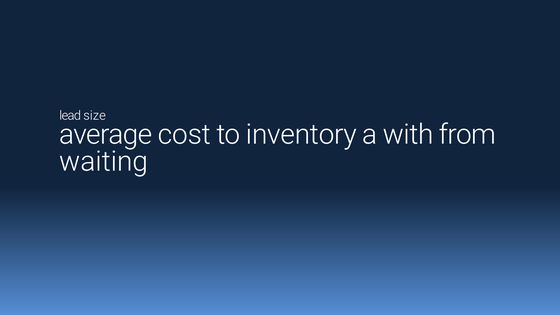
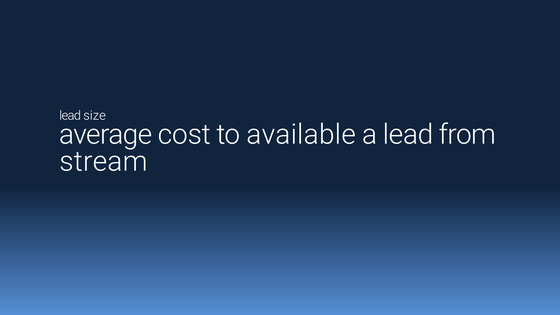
inventory: inventory -> available (301, 135)
a with: with -> lead (408, 135)
waiting: waiting -> stream (104, 162)
